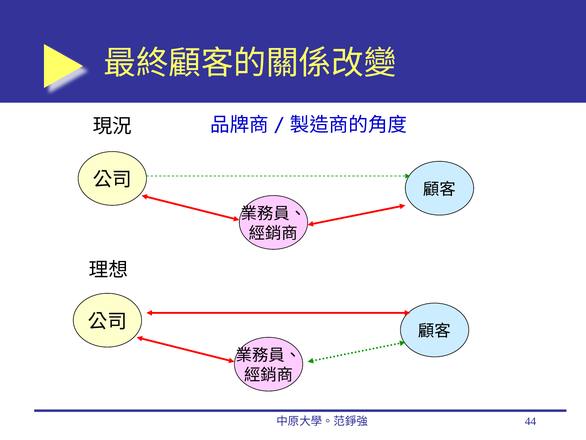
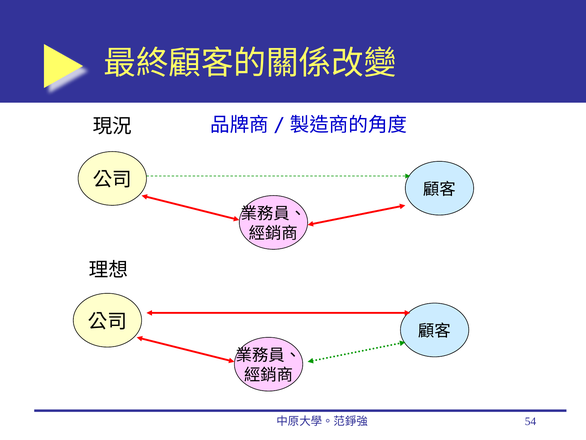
44: 44 -> 54 (530, 421)
